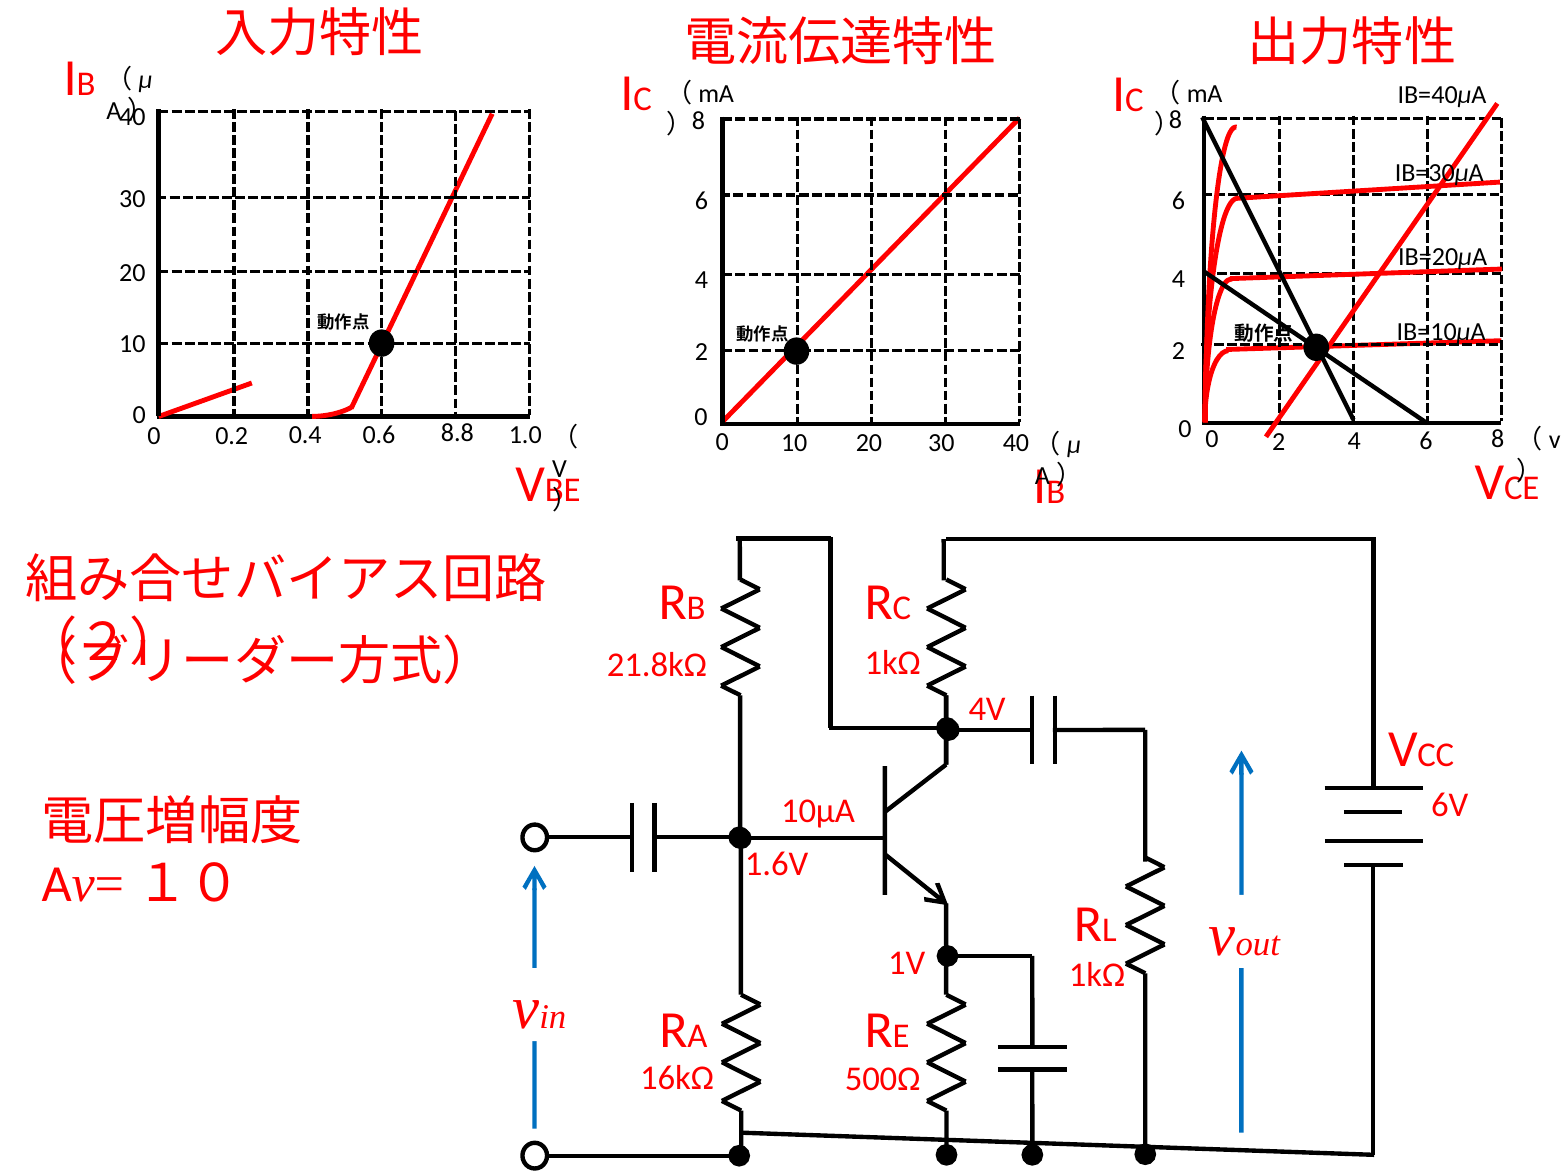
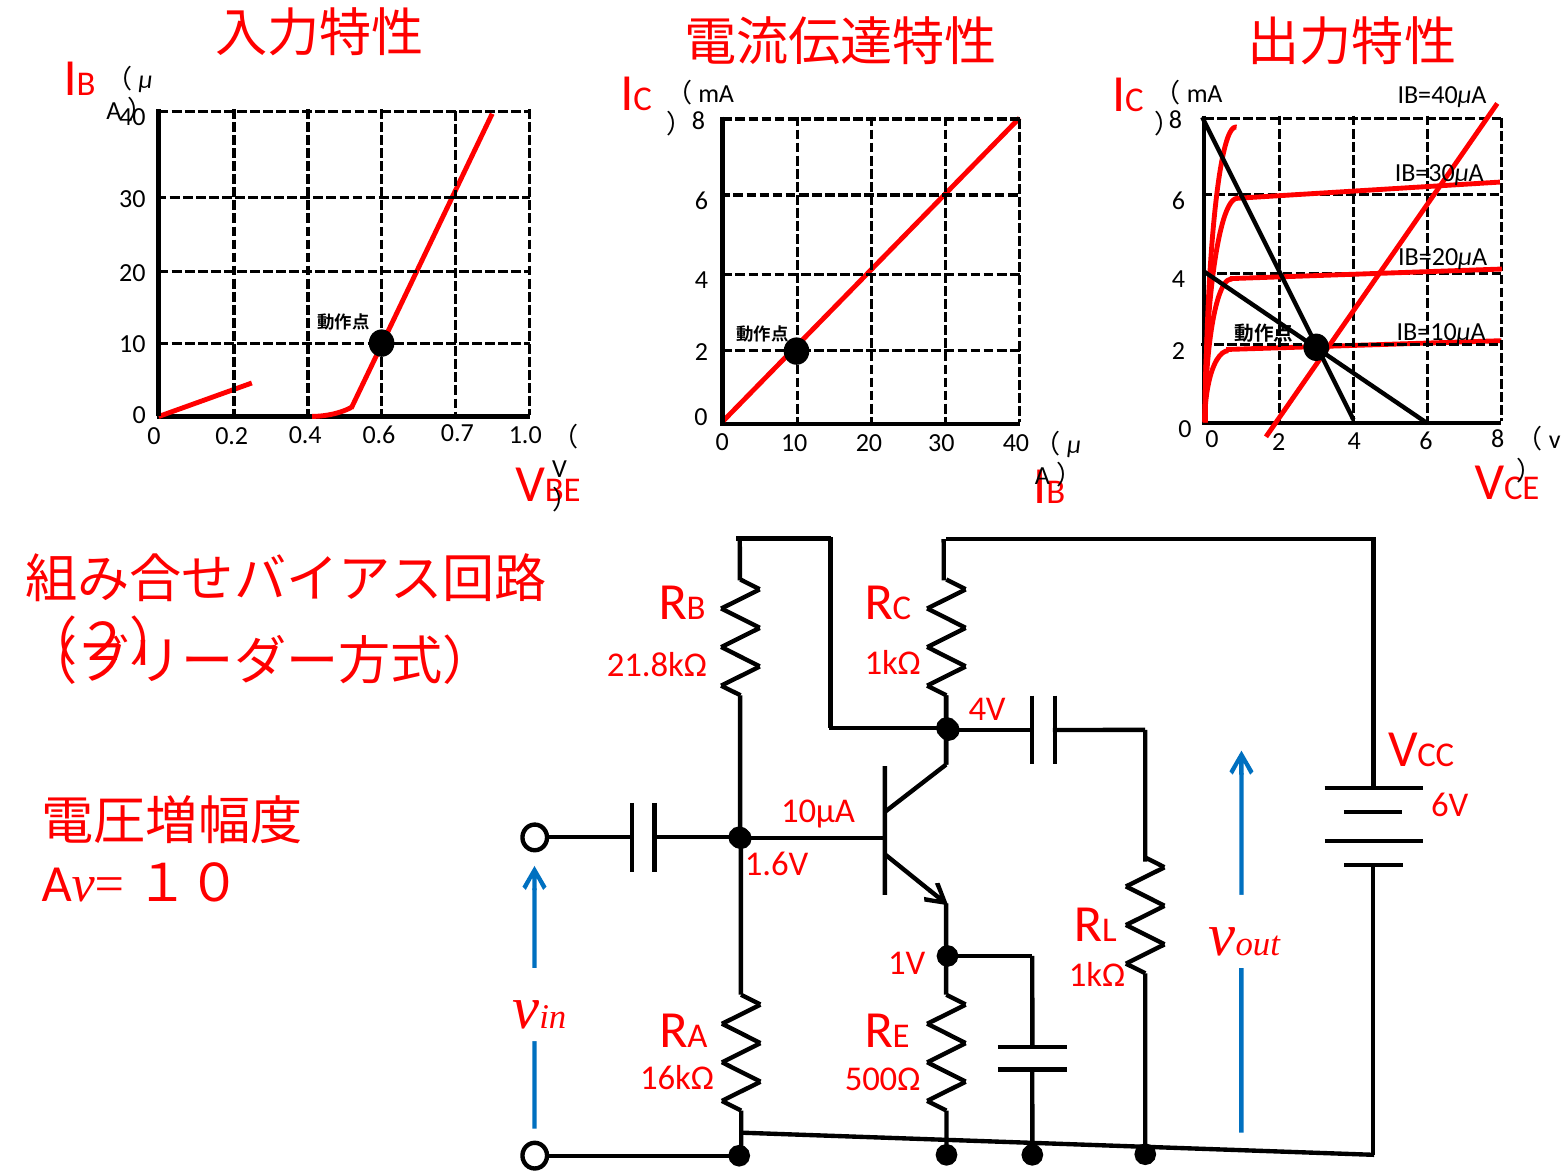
8.8: 8.8 -> 0.7 (457, 433)
